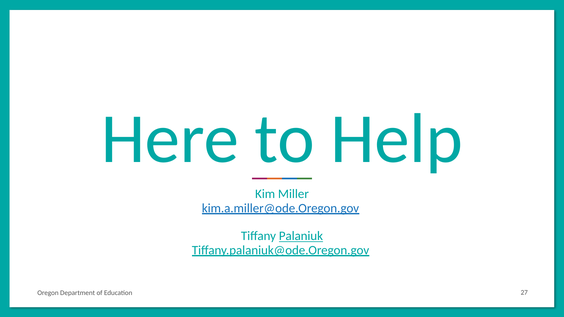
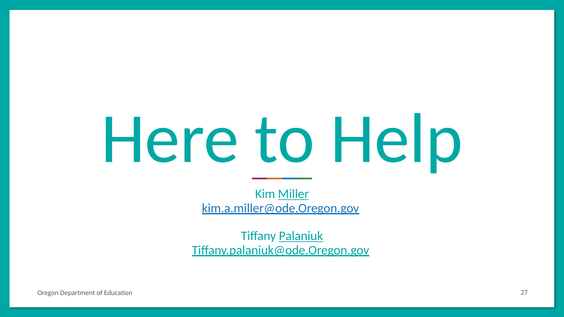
Miller underline: none -> present (293, 194)
